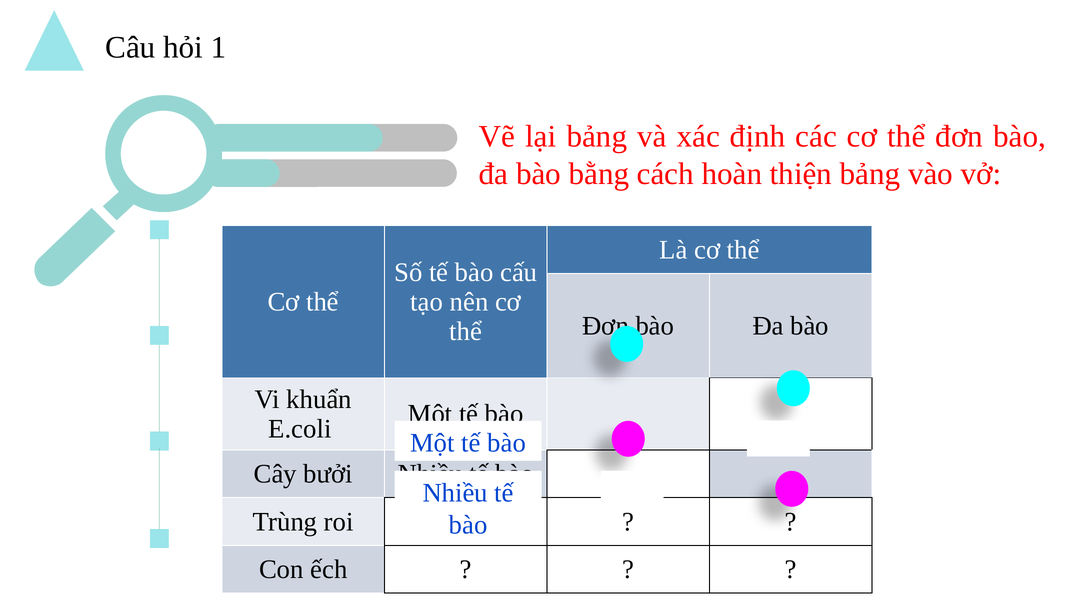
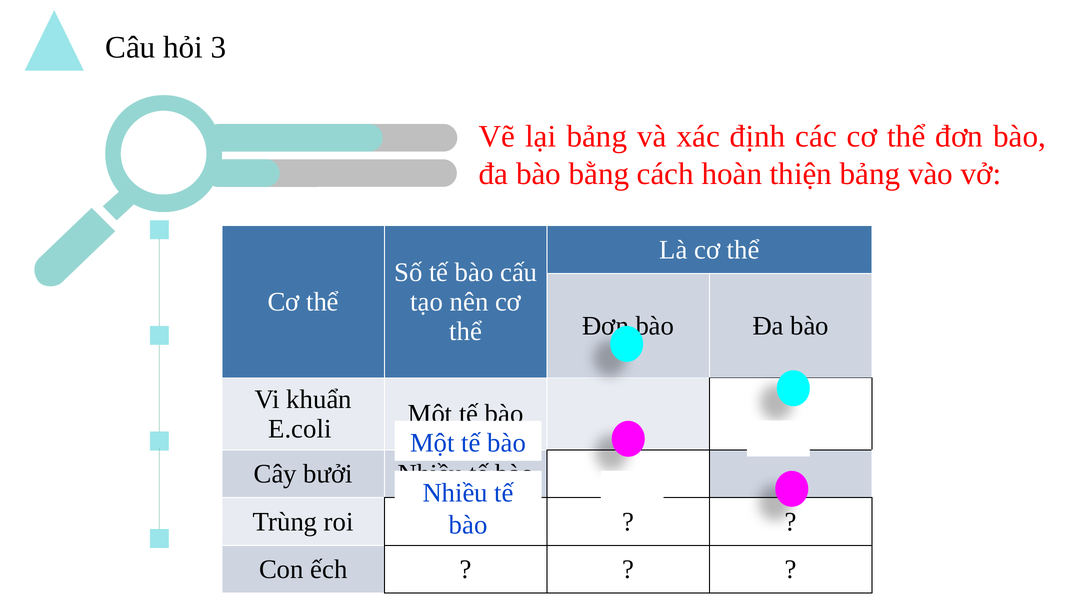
1: 1 -> 3 (219, 48)
